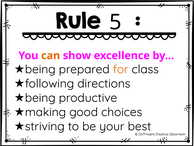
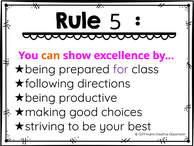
for colour: orange -> purple (121, 69)
